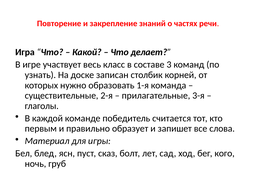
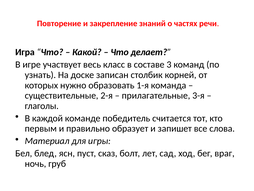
кого: кого -> враг (225, 153)
